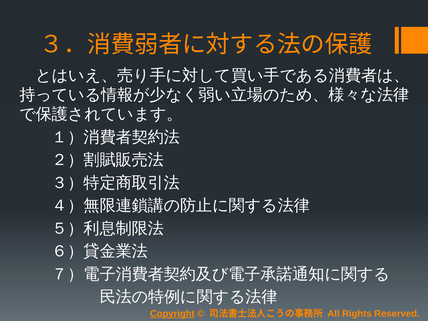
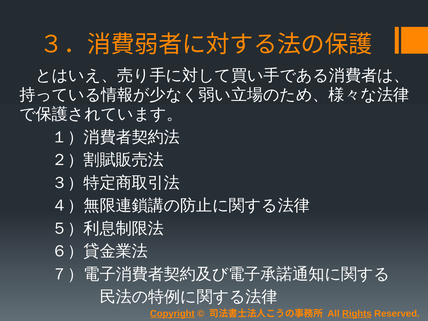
Rights underline: none -> present (357, 314)
